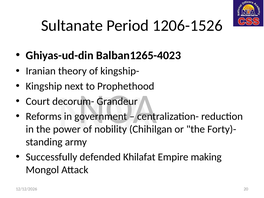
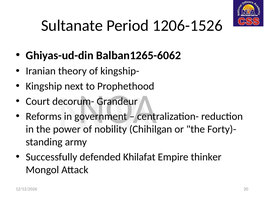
Balban1265-4023: Balban1265-4023 -> Balban1265-6062 (139, 55)
making: making -> thinker (206, 157)
